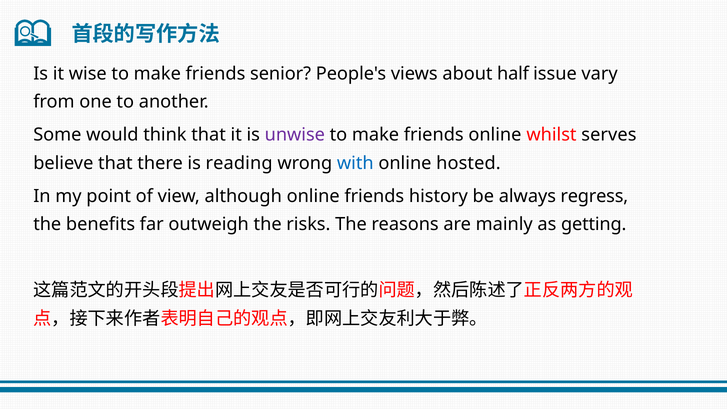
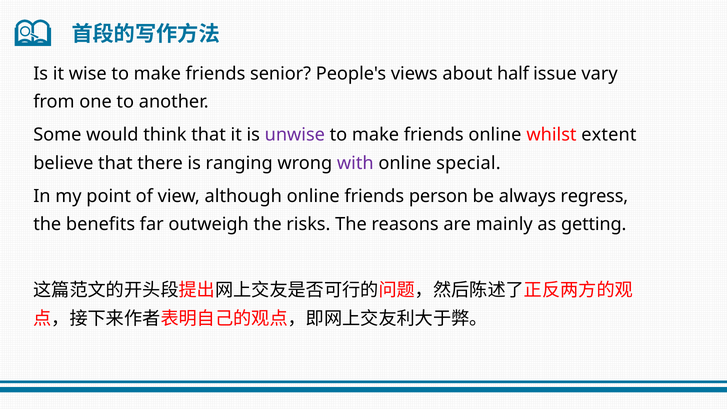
serves: serves -> extent (609, 135)
reading: reading -> ranging (239, 163)
with colour: blue -> purple (355, 163)
hosted: hosted -> special (468, 163)
history: history -> person (438, 196)
